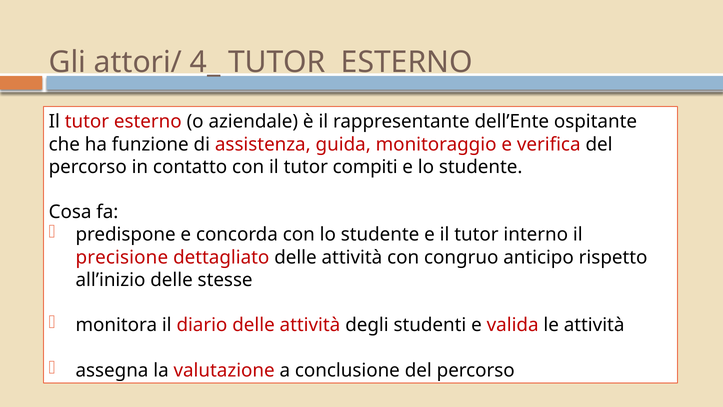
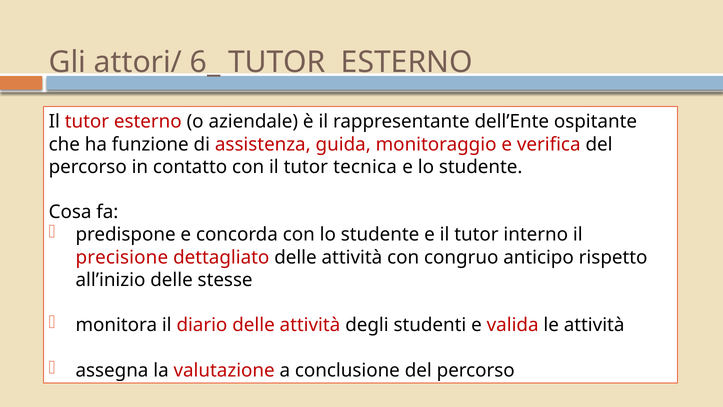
4_: 4_ -> 6_ (205, 62)
compiti: compiti -> tecnica (365, 167)
